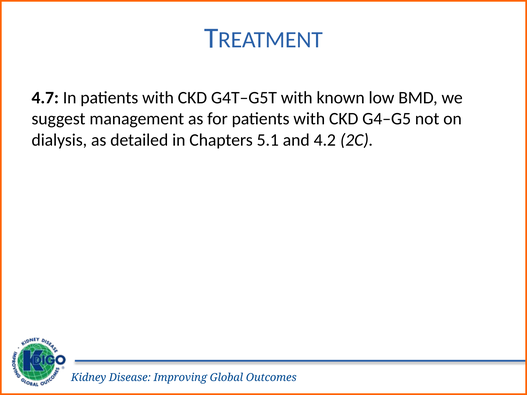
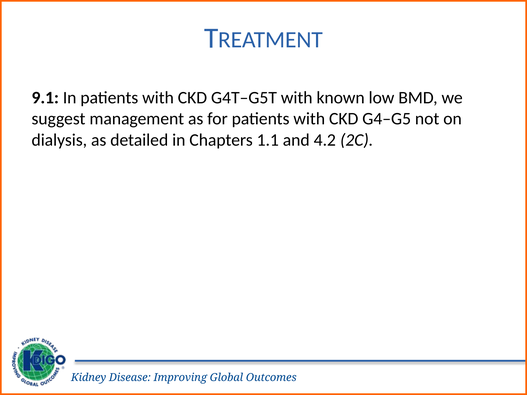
4.7: 4.7 -> 9.1 (45, 98)
5.1: 5.1 -> 1.1 (268, 140)
